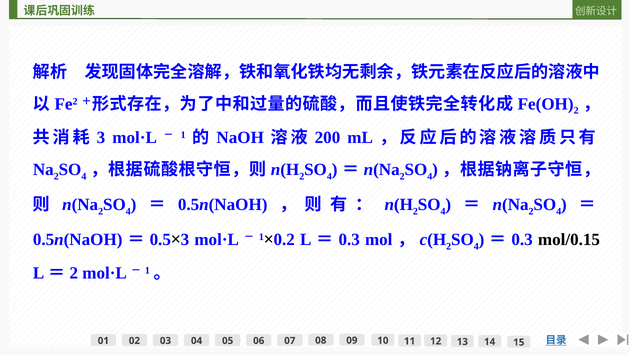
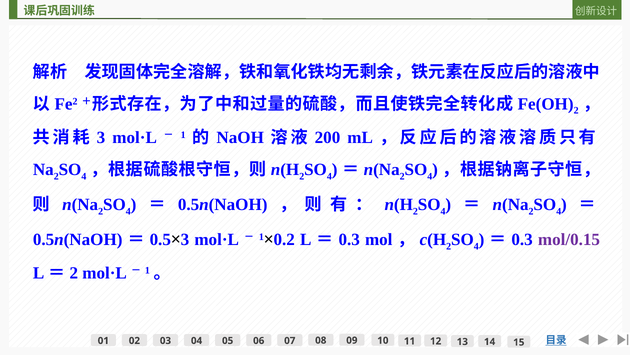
mol/0.15 colour: black -> purple (569, 239)
